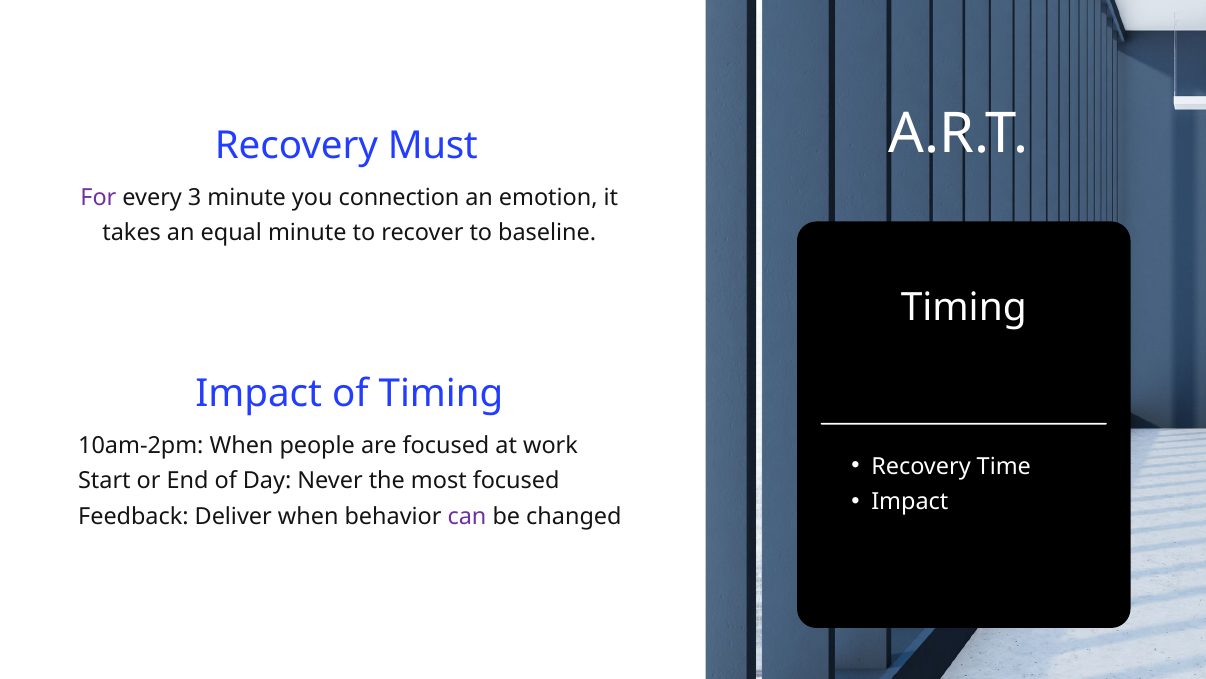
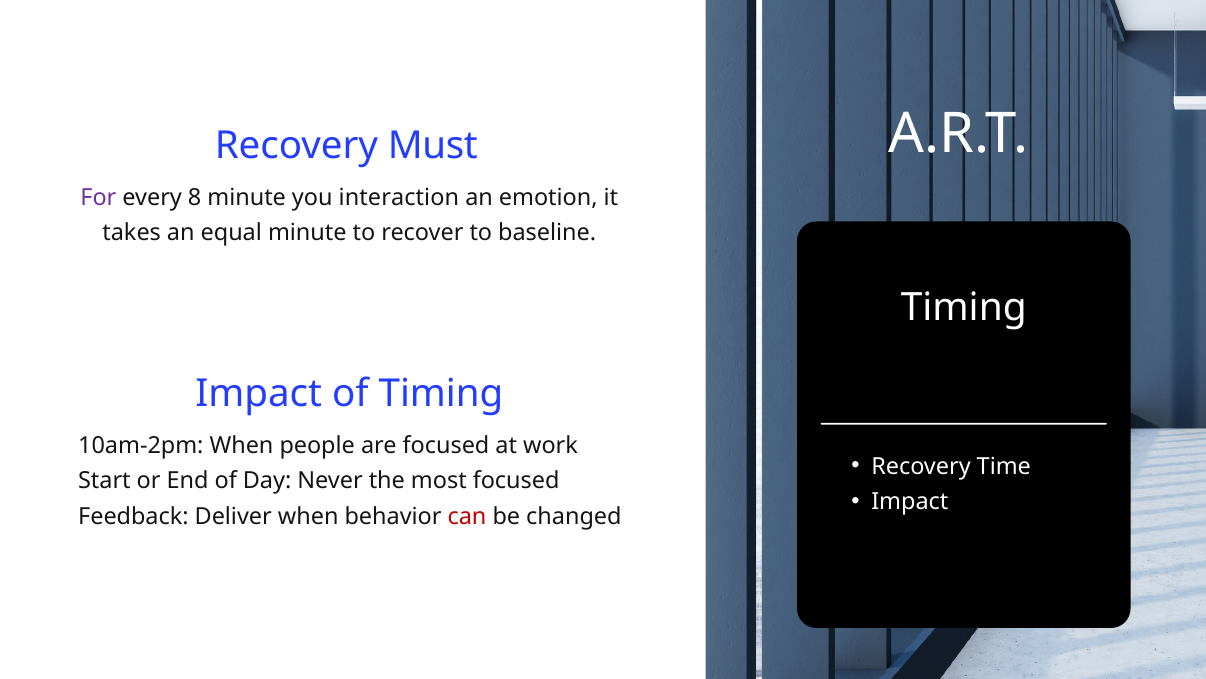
3: 3 -> 8 (195, 198)
connection: connection -> interaction (399, 198)
can colour: purple -> red (467, 516)
